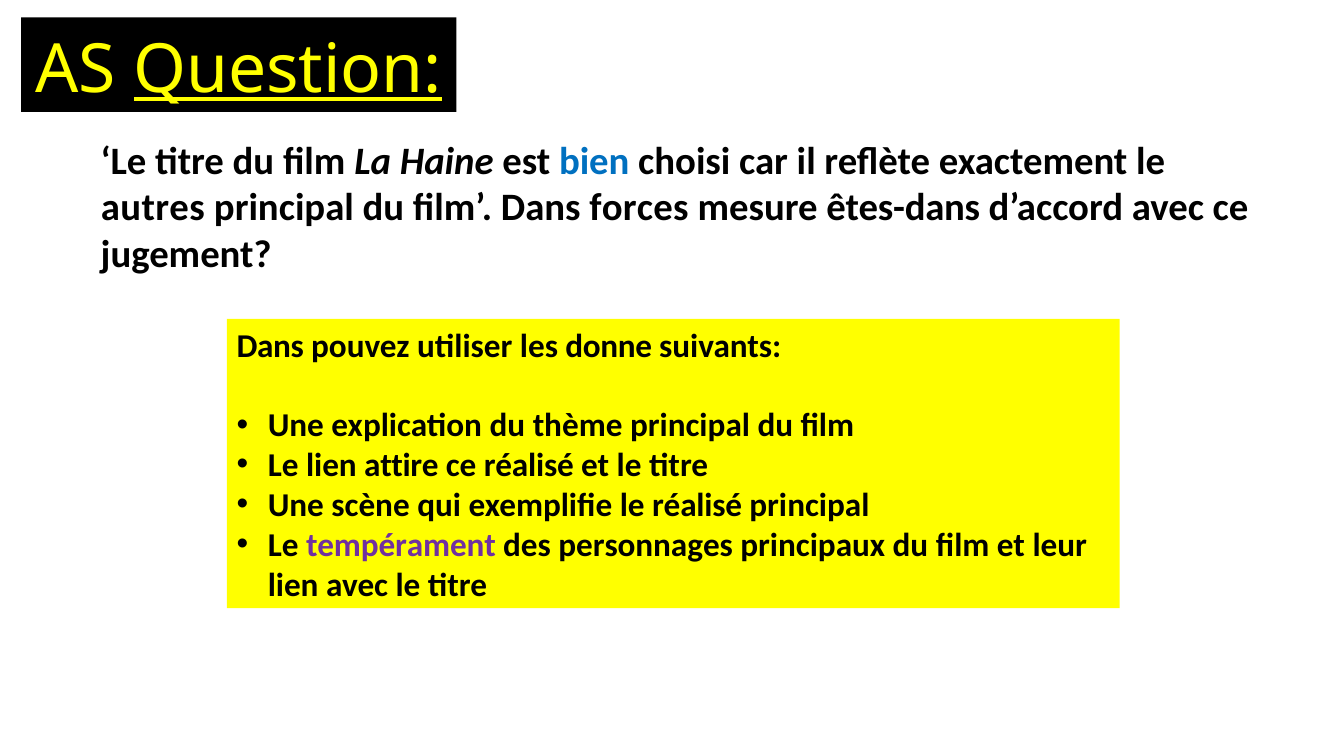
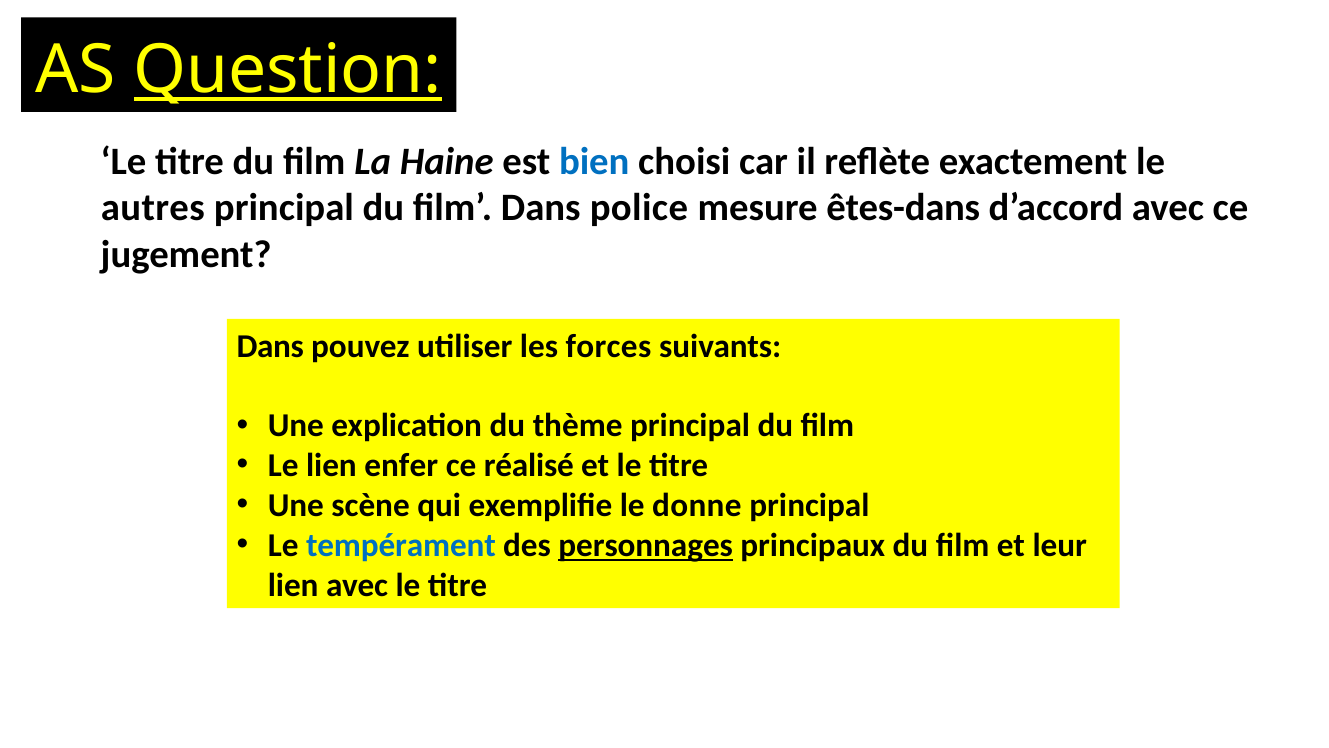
forces: forces -> police (639, 208)
donne: donne -> forces (608, 346)
attire: attire -> enfer (401, 466)
le réalisé: réalisé -> donne (697, 505)
tempérament colour: purple -> blue (401, 545)
personnages underline: none -> present (646, 545)
